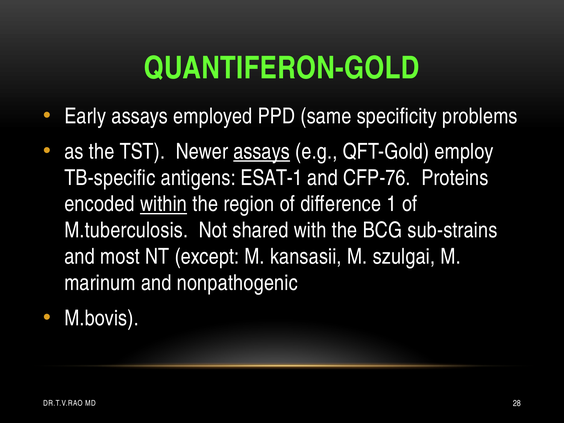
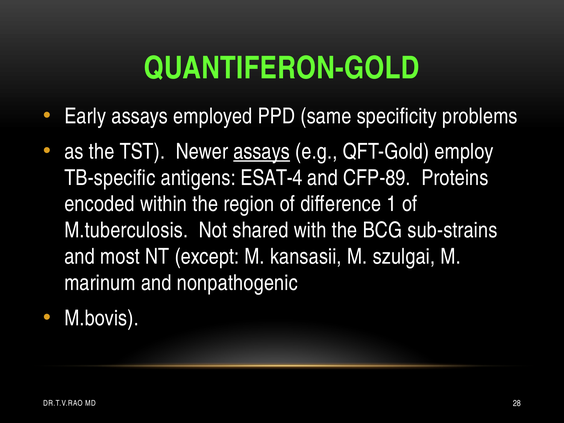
ESAT-1: ESAT-1 -> ESAT-4 (272, 178)
CFP-76: CFP-76 -> CFP-89 (377, 178)
within underline: present -> none (164, 204)
